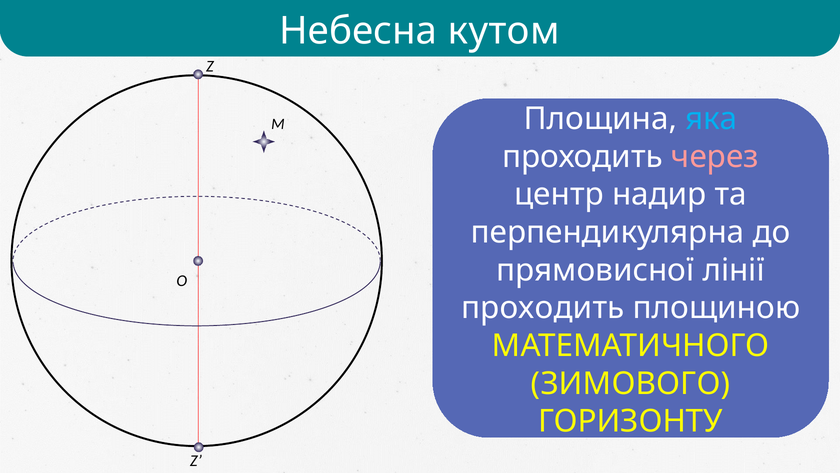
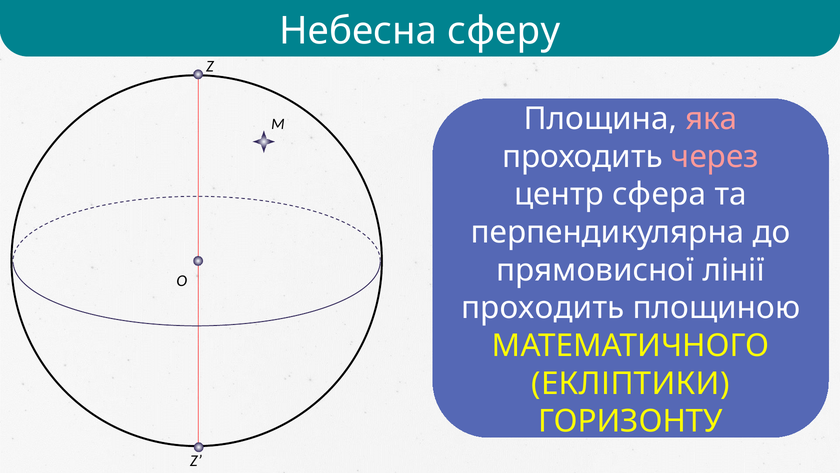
кутом: кутом -> сферу (504, 31)
яка colour: light blue -> pink (711, 119)
надир: надир -> сфера (659, 194)
ЗИМОВОГО: ЗИМОВОГО -> ЕКЛІПТИКИ (630, 383)
